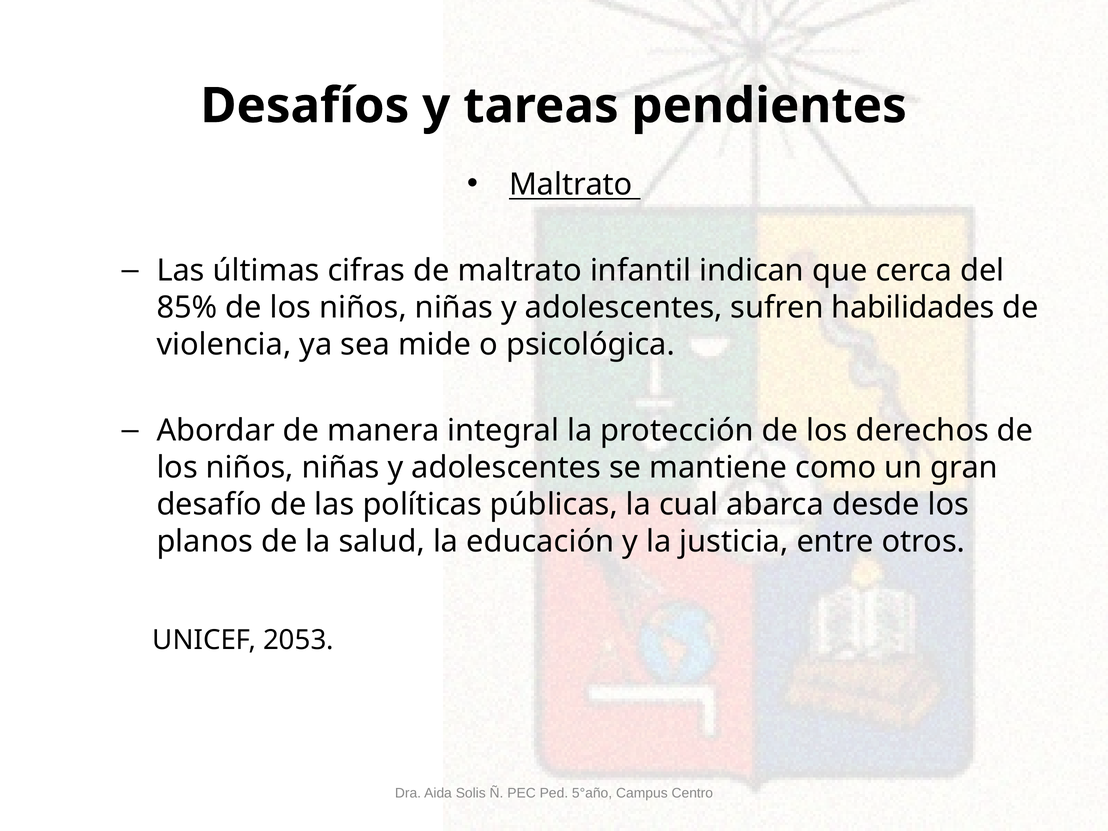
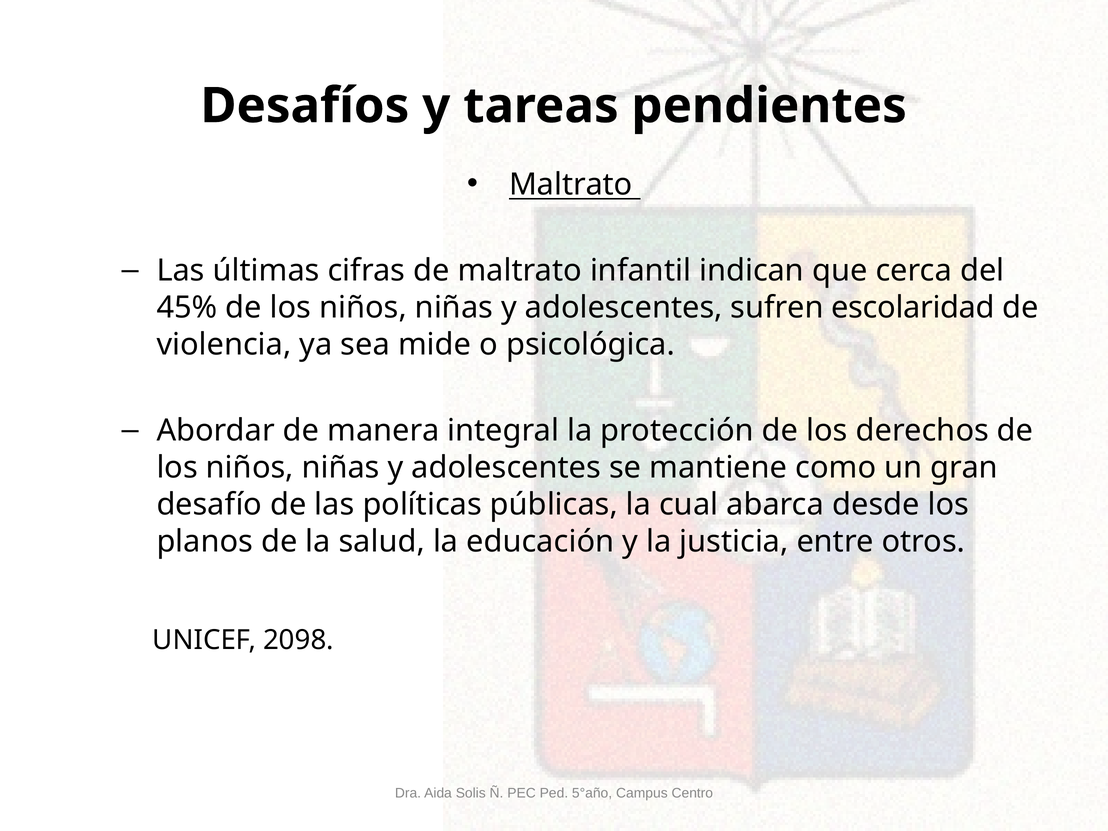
85%: 85% -> 45% (187, 308)
habilidades: habilidades -> escolaridad (913, 308)
2053: 2053 -> 2098 (299, 640)
